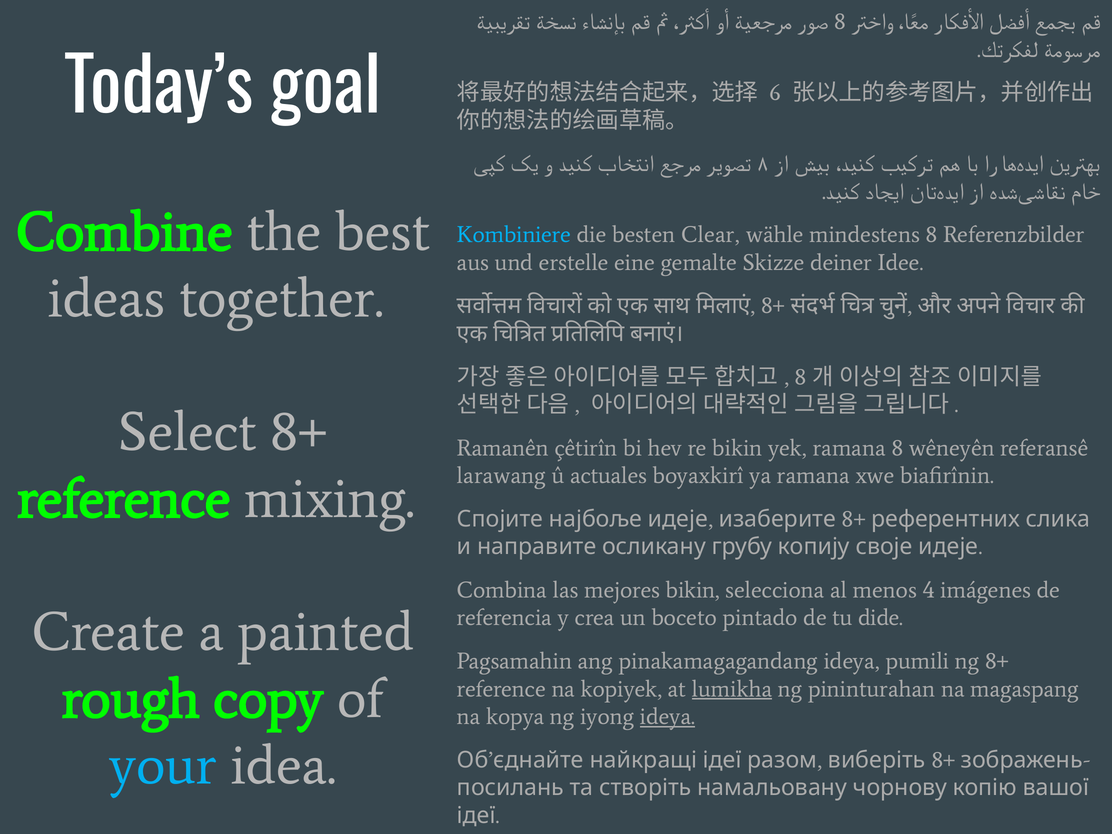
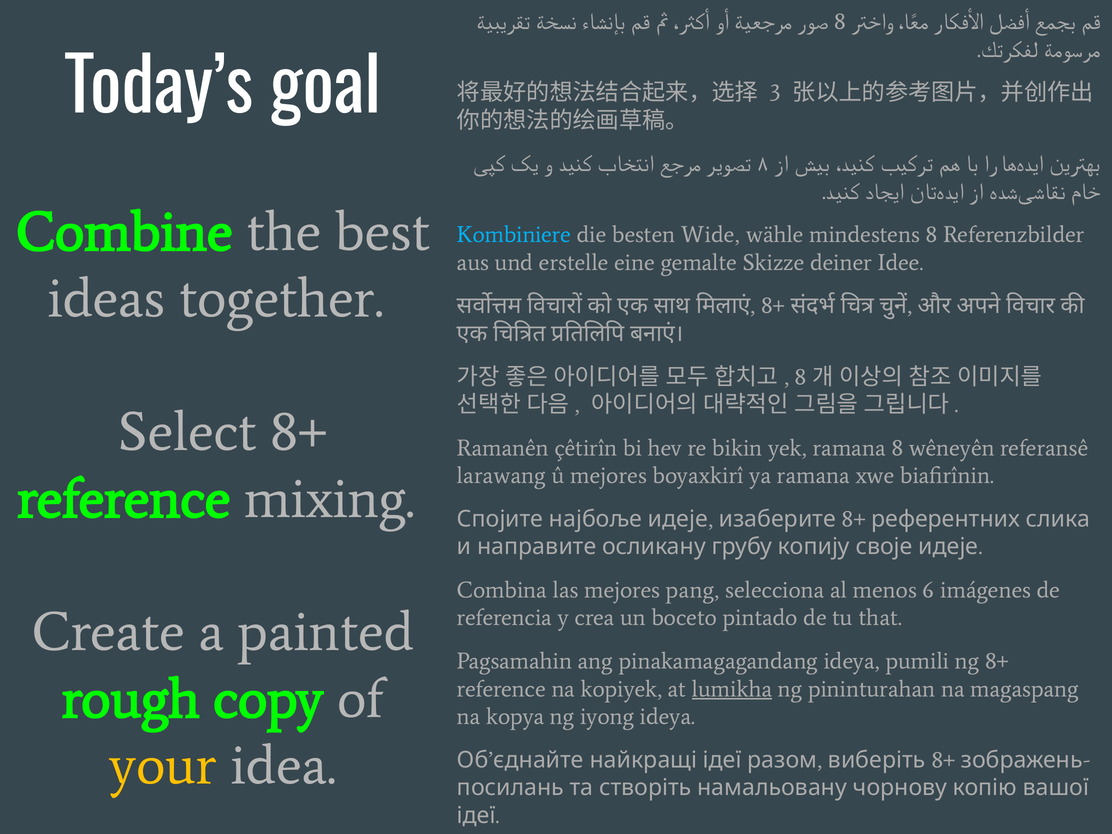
6: 6 -> 3 (775, 93)
Clear: Clear -> Wide (711, 235)
û actuales: actuales -> mejores (609, 476)
mejores bikin: bikin -> pang (693, 590)
4: 4 -> 6 (929, 590)
dide: dide -> that (880, 618)
ideya underline: present -> none (667, 717)
your colour: light blue -> yellow (163, 766)
